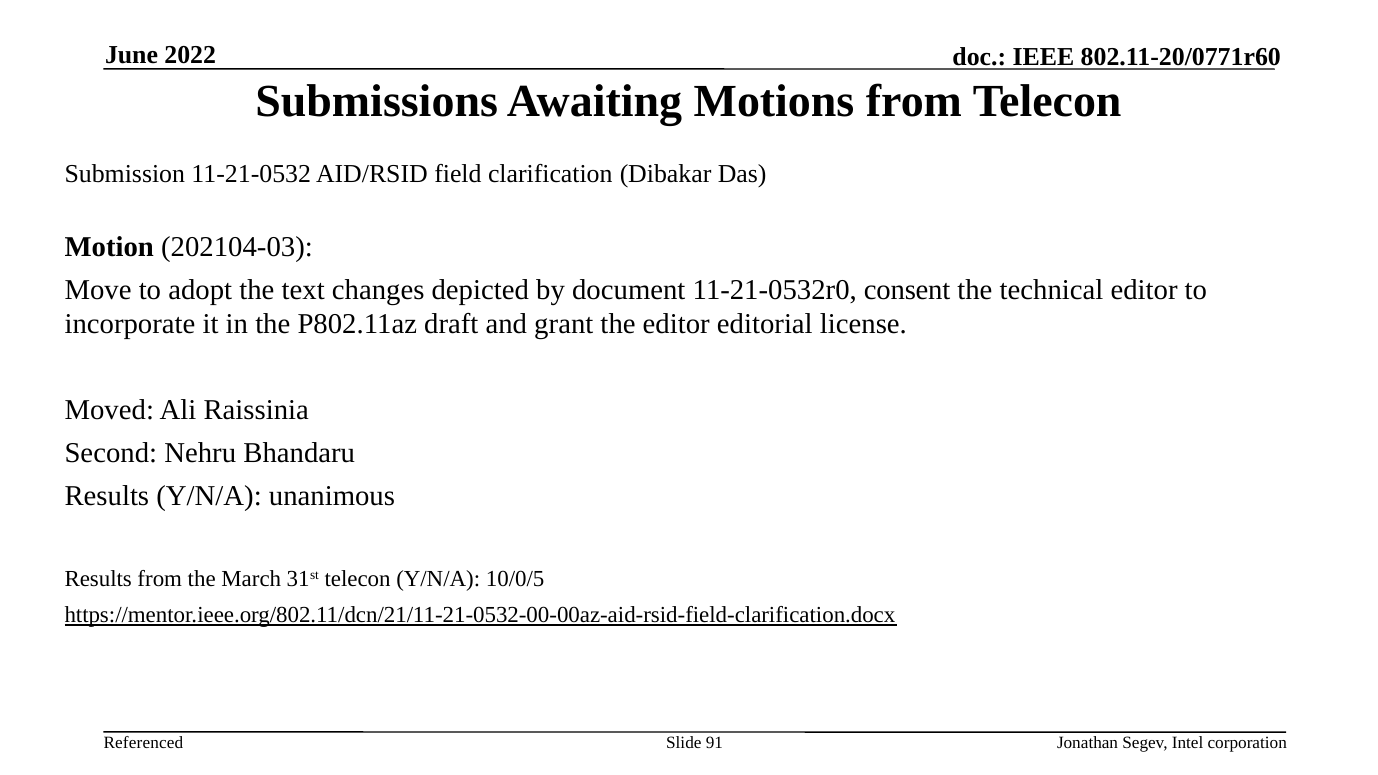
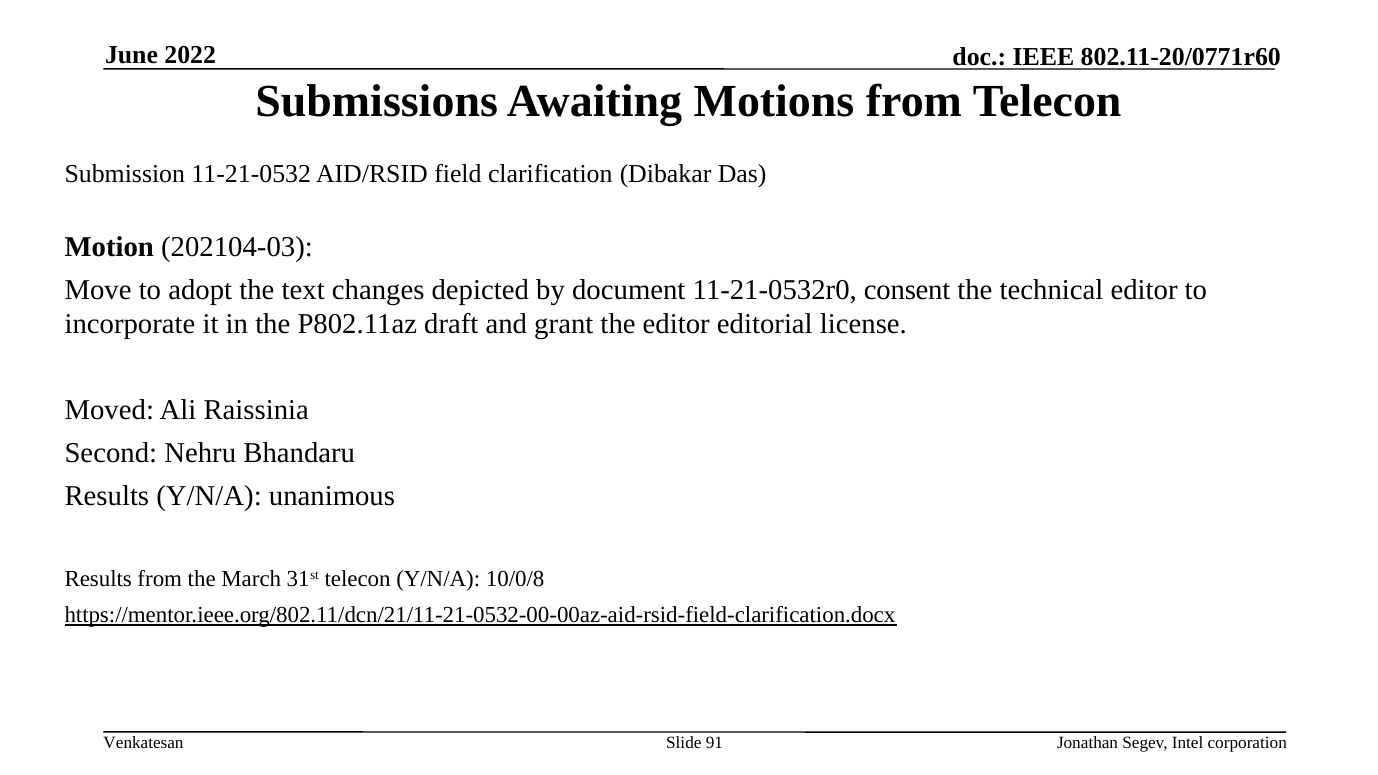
10/0/5: 10/0/5 -> 10/0/8 (515, 579)
Referenced: Referenced -> Venkatesan (144, 743)
